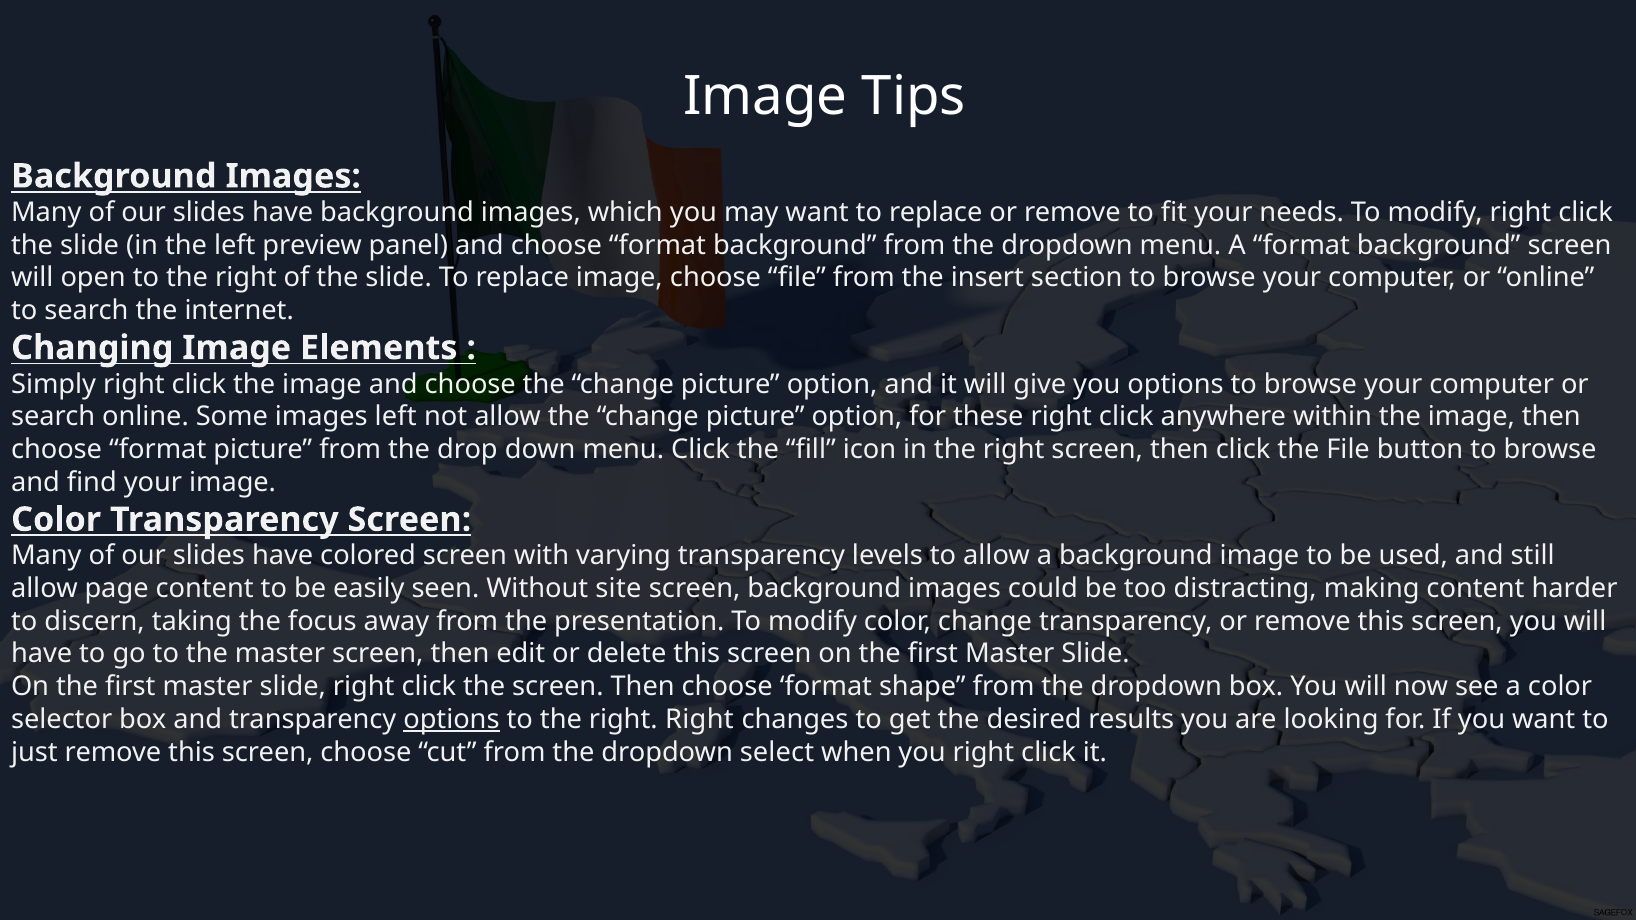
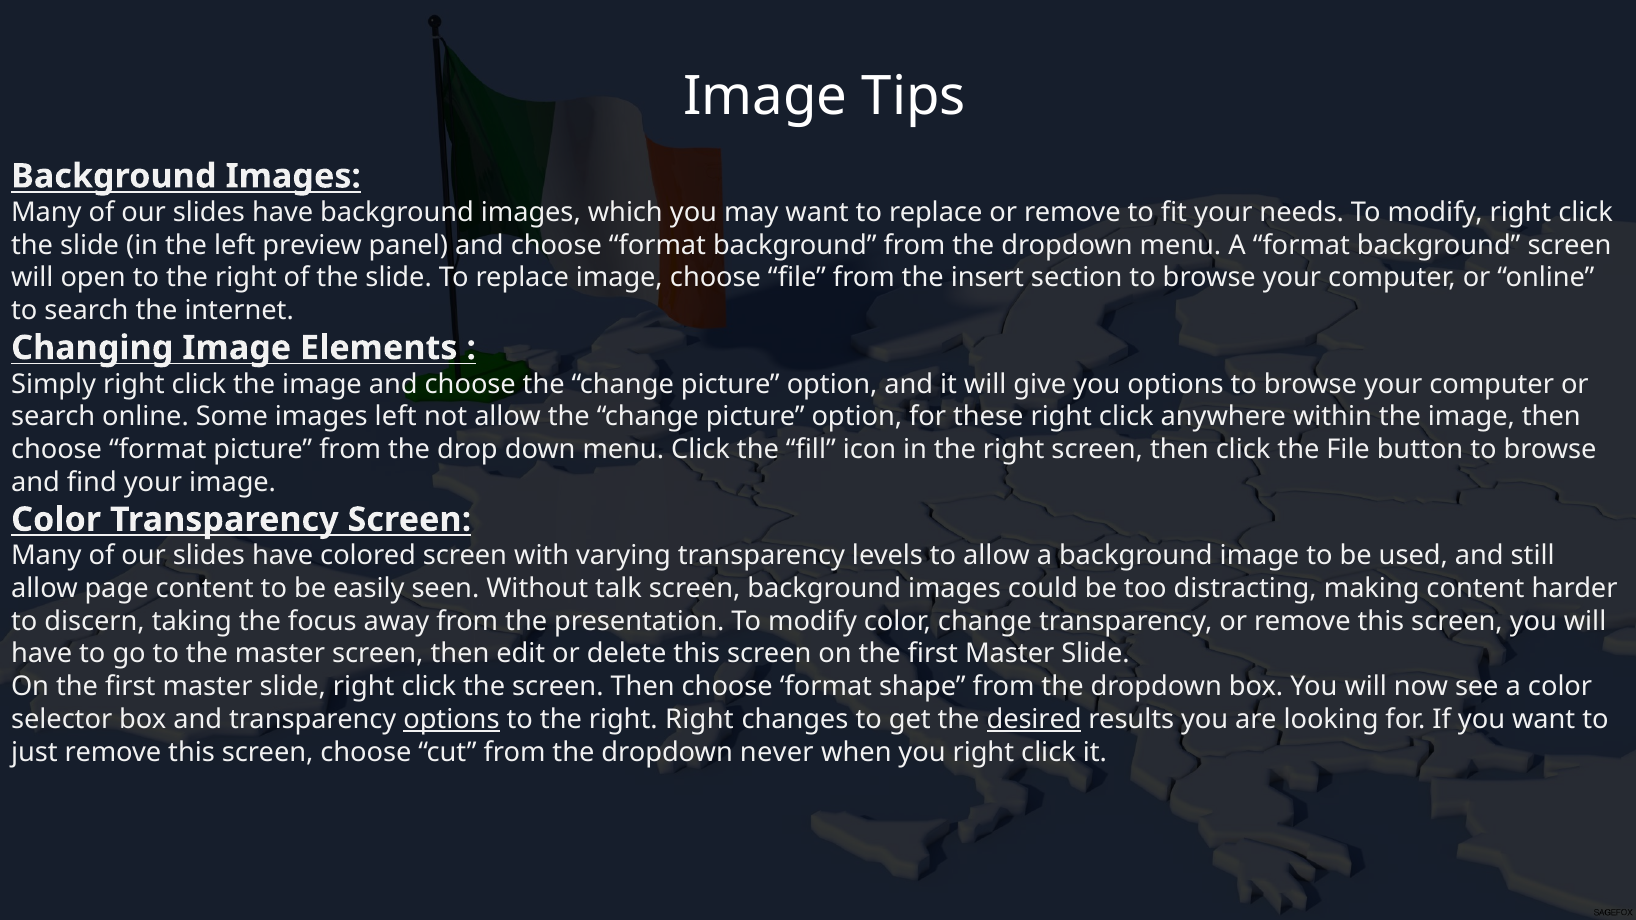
site: site -> talk (619, 589)
desired underline: none -> present (1034, 720)
select: select -> never (777, 752)
